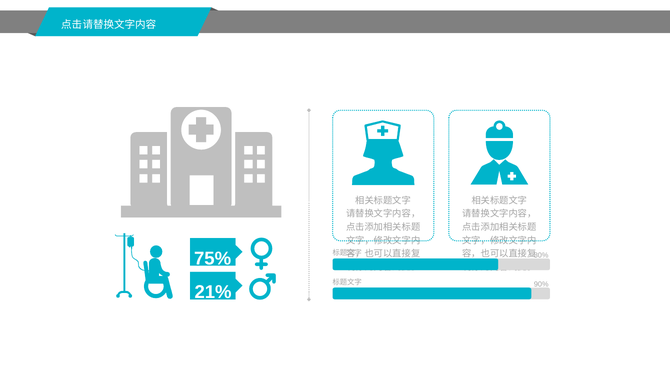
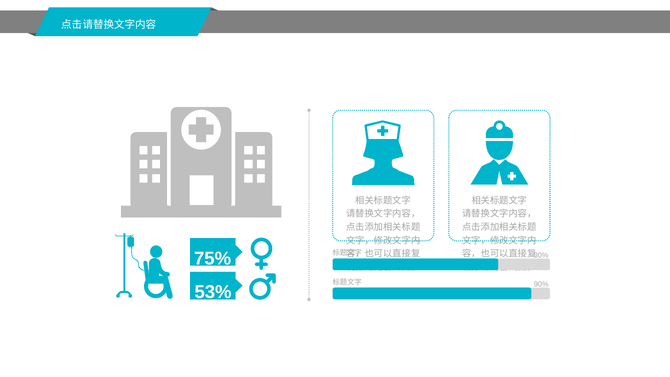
21%: 21% -> 53% (213, 292)
